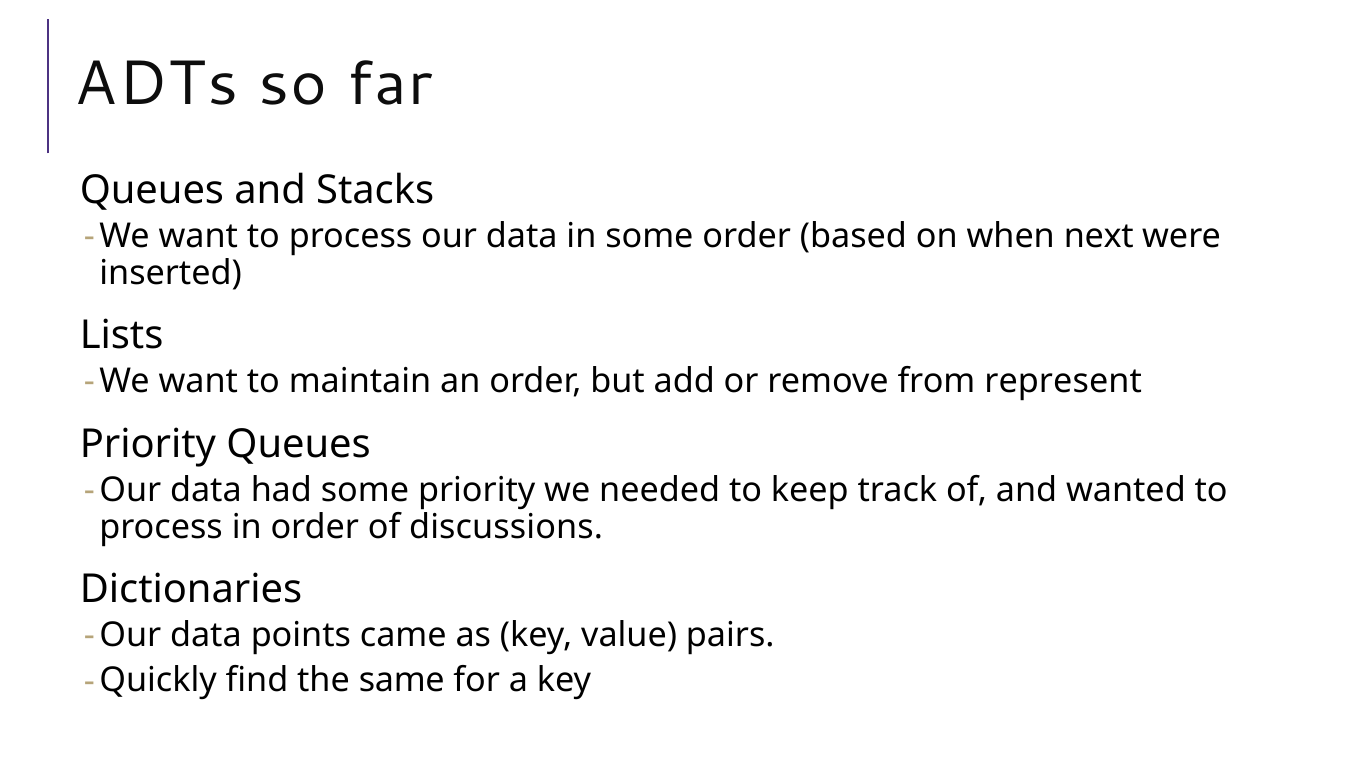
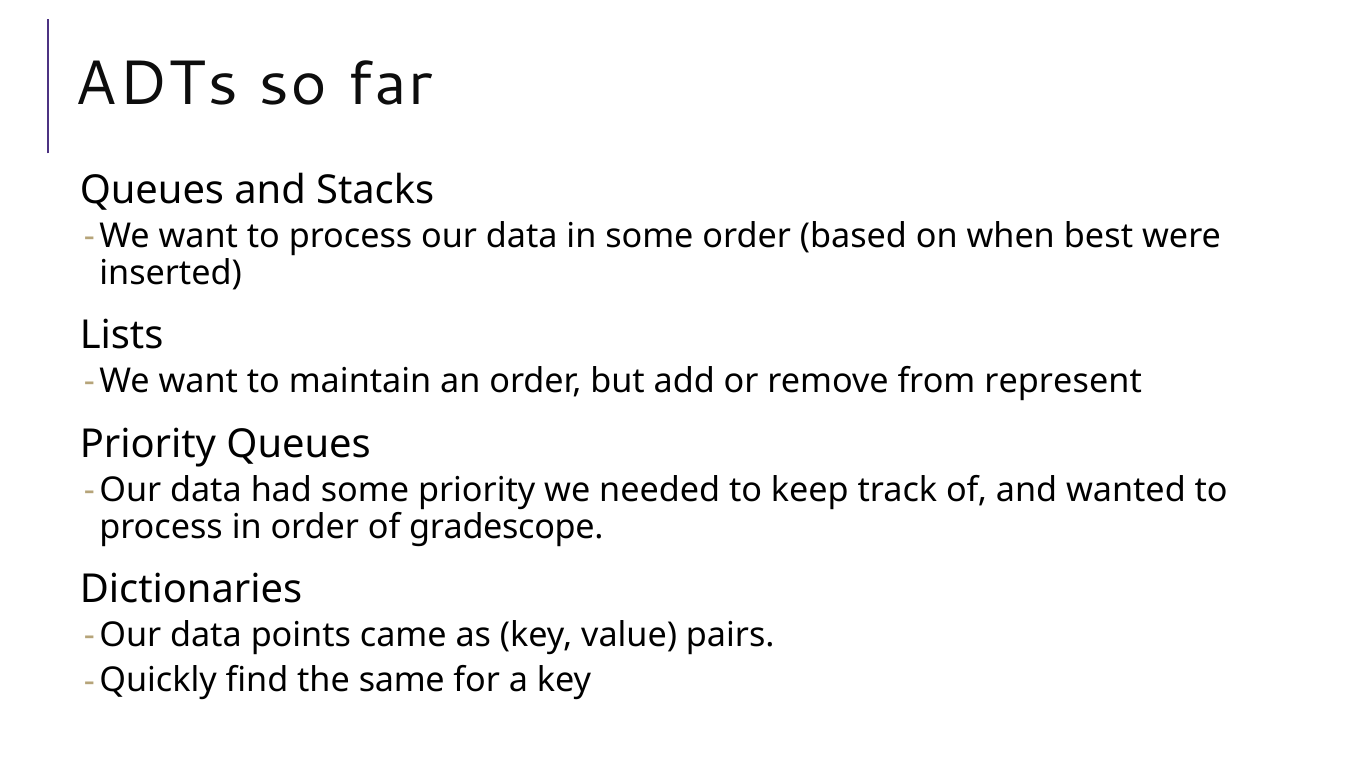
next: next -> best (1098, 236)
discussions: discussions -> gradescope (506, 527)
